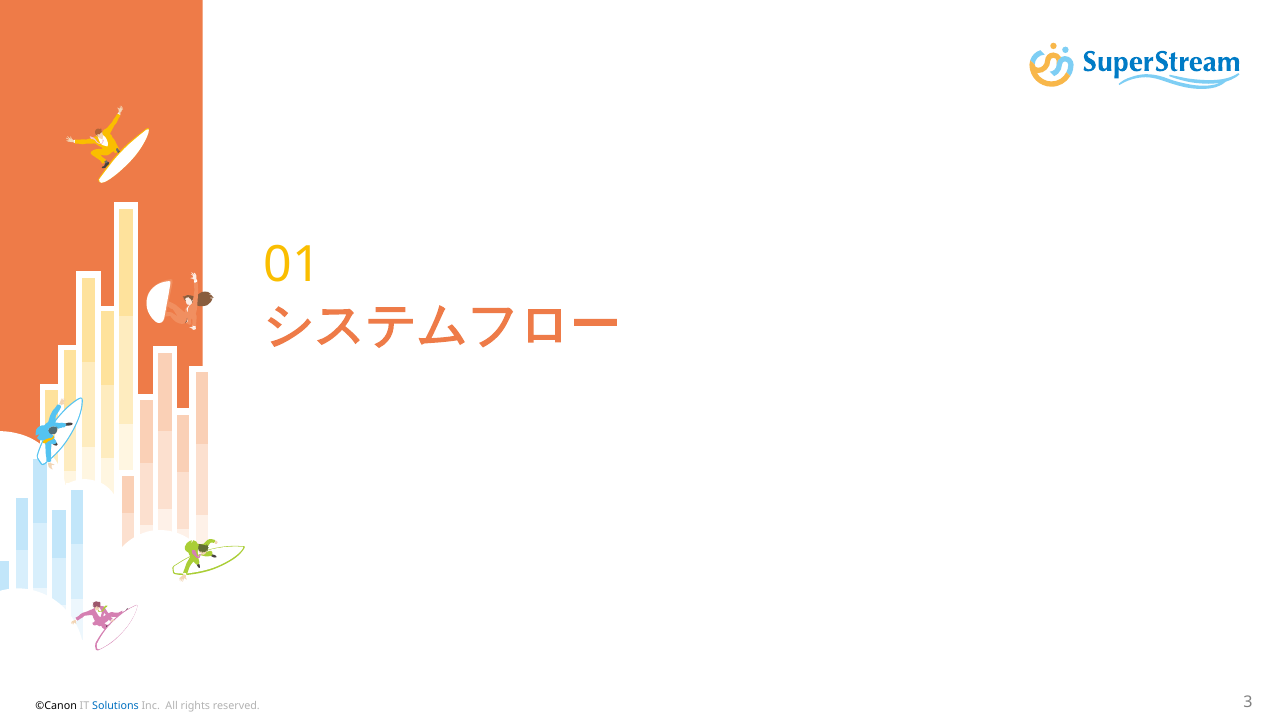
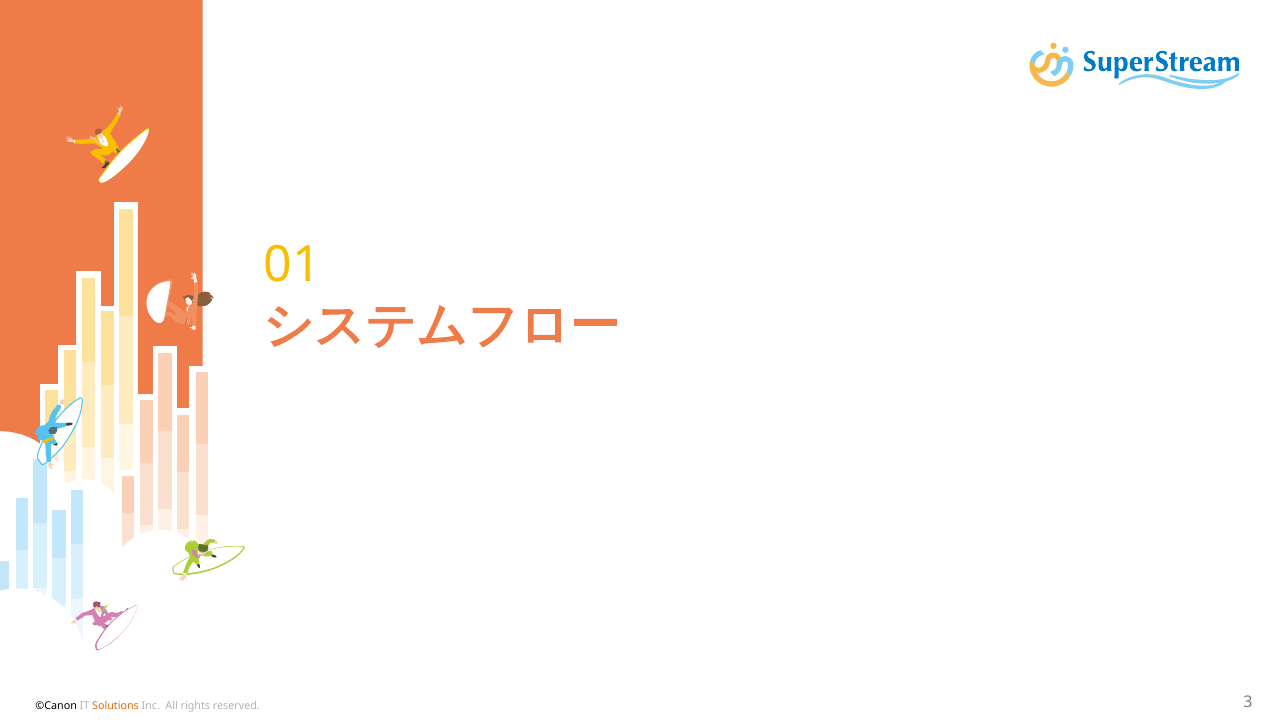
Solutions colour: blue -> orange (116, 706)
